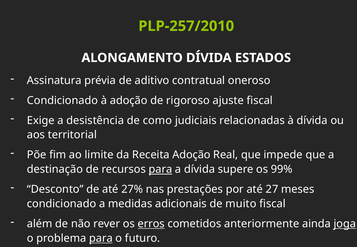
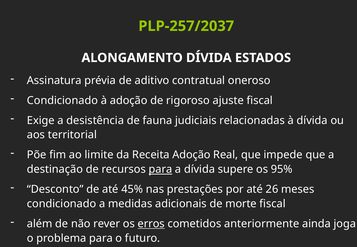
PLP-257/2010: PLP-257/2010 -> PLP-257/2037 (186, 26)
como: como -> fauna (157, 120)
99%: 99% -> 95% (282, 169)
27%: 27% -> 45% (132, 189)
27: 27 -> 26 (272, 189)
muito: muito -> morte (241, 204)
joga underline: present -> none (345, 224)
para underline: present -> none (101, 238)
